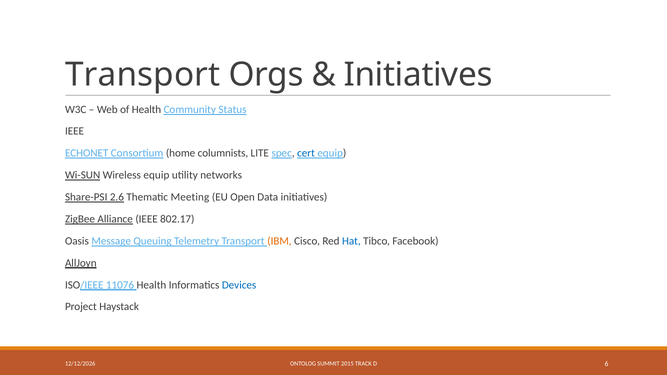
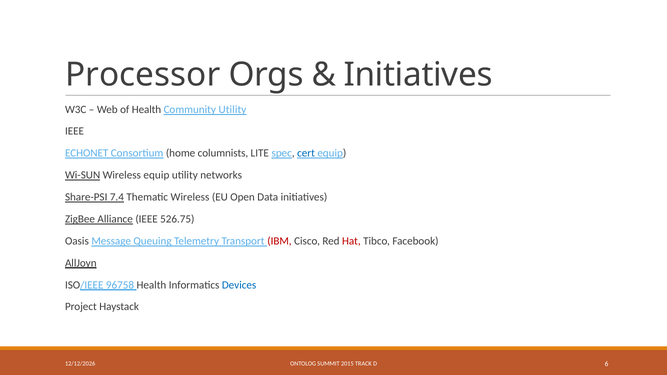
Transport: Transport -> Processor (143, 75)
Community Status: Status -> Utility (232, 110)
2.6: 2.6 -> 7.4 (117, 197)
Thematic Meeting: Meeting -> Wireless (190, 197)
802.17: 802.17 -> 526.75 (177, 219)
IBM colour: orange -> red (279, 241)
Hat colour: blue -> red (351, 241)
11076: 11076 -> 96758 (120, 285)
